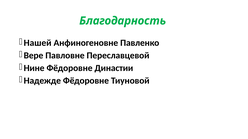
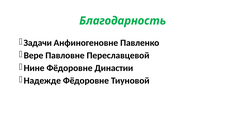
Нашей: Нашей -> Задачи (38, 43)
